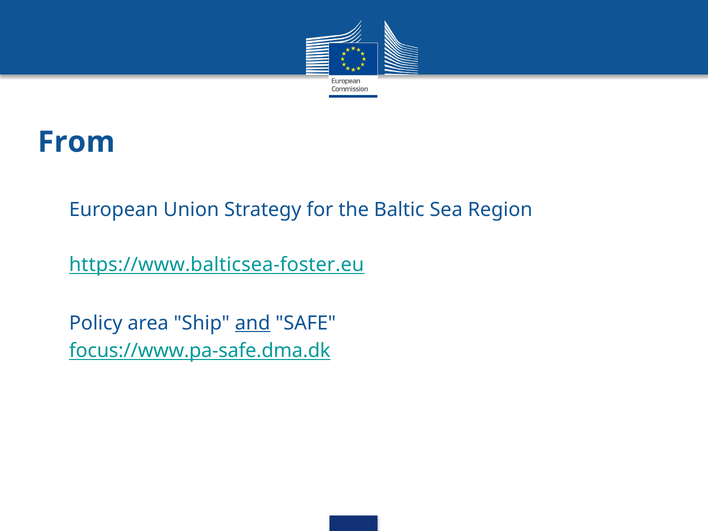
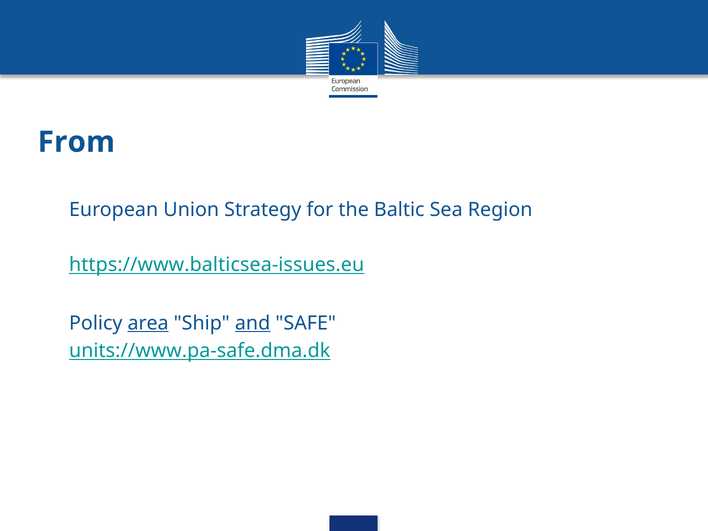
https://www.balticsea-foster.eu: https://www.balticsea-foster.eu -> https://www.balticsea-issues.eu (217, 265)
area underline: none -> present (148, 323)
focus://www.pa-safe.dma.dk: focus://www.pa-safe.dma.dk -> units://www.pa-safe.dma.dk (200, 351)
